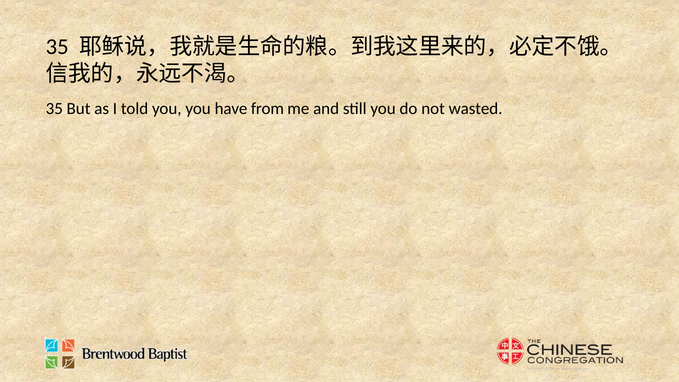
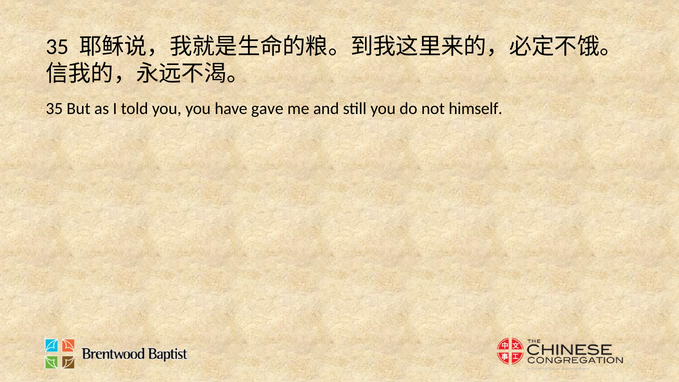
from: from -> gave (267, 109)
wasted: wasted -> himself (476, 109)
